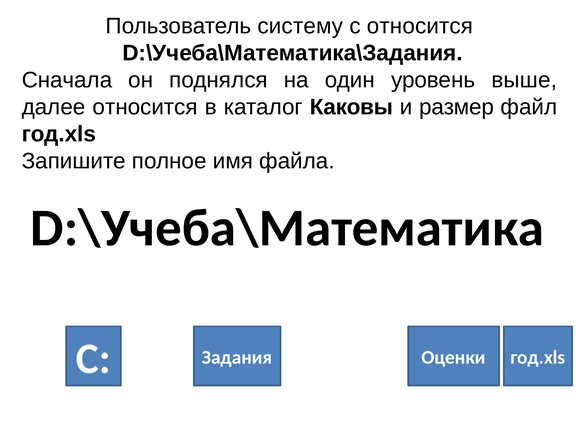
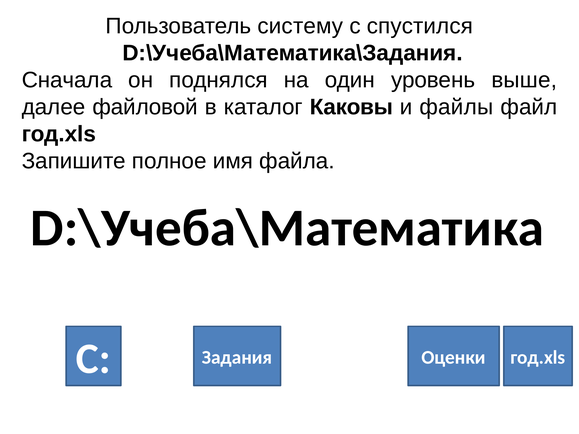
с относится: относится -> спустился (420, 26)
далее относится: относится -> файловой (145, 107)
размер: размер -> файлы (456, 107)
